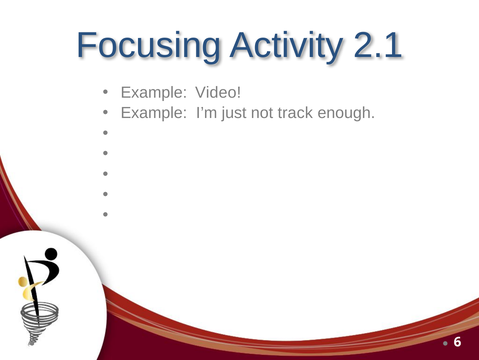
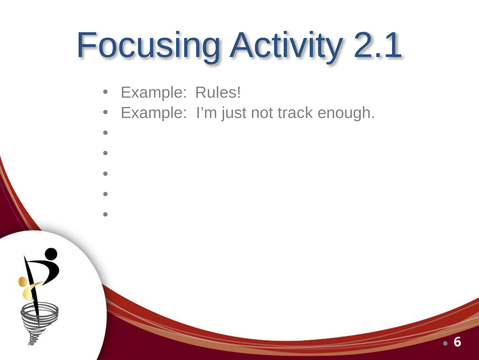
Video: Video -> Rules (218, 92)
